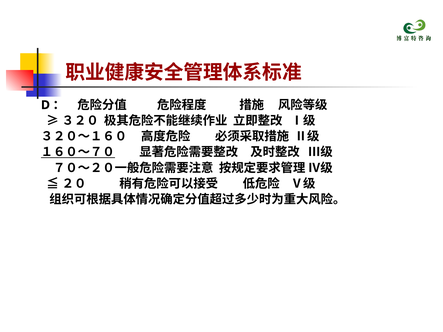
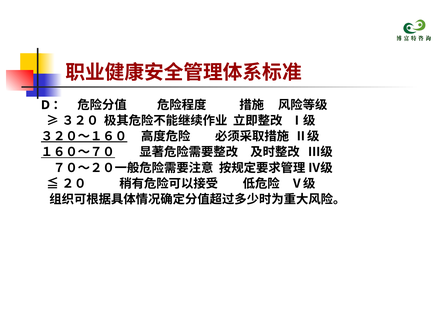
３２０～１６０ underline: none -> present (84, 137)
